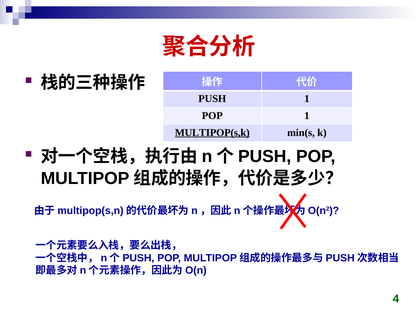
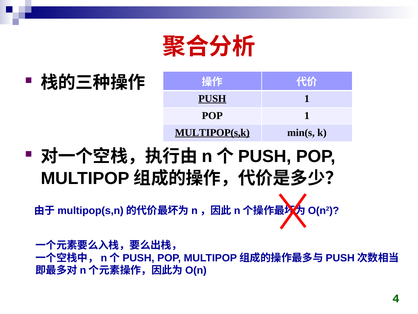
PUSH underline: none -> present (212, 98)
